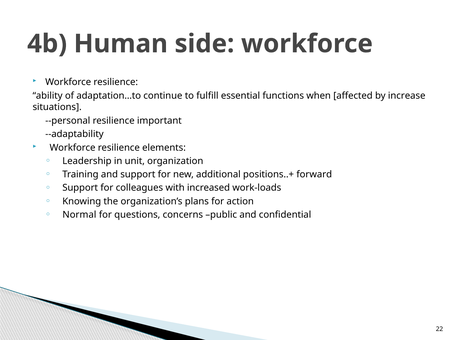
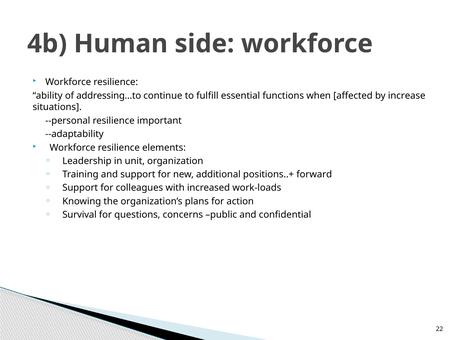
adaptation…to: adaptation…to -> addressing…to (109, 96)
Normal: Normal -> Survival (79, 215)
